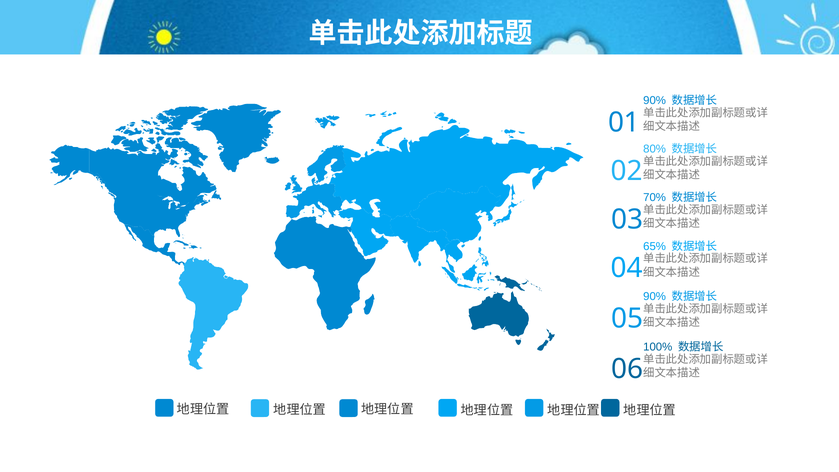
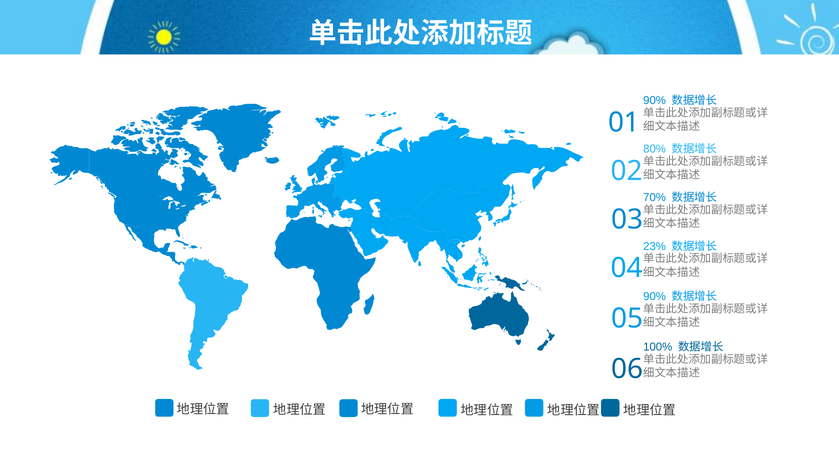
65%: 65% -> 23% (655, 246)
